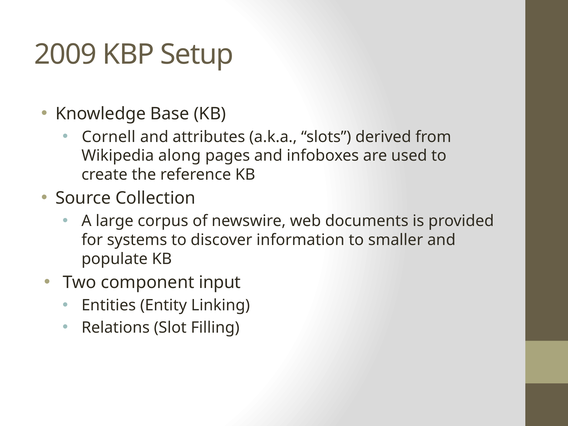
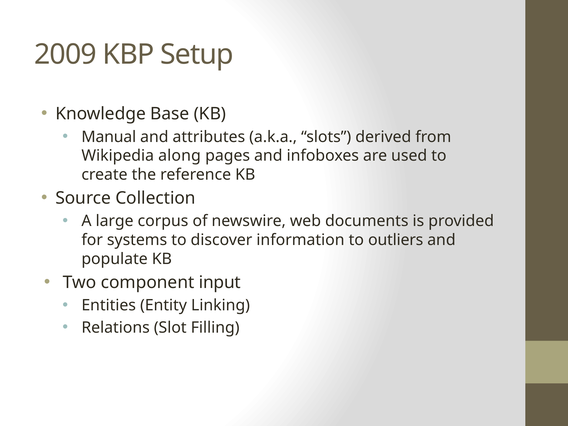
Cornell: Cornell -> Manual (109, 137)
smaller: smaller -> outliers (396, 240)
